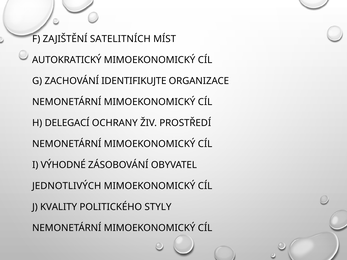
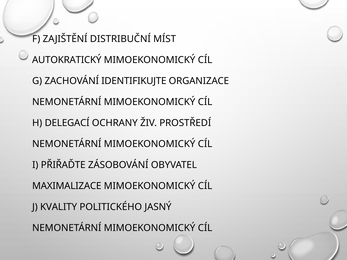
SATELITNÍCH: SATELITNÍCH -> DISTRIBUČNÍ (120, 39)
VÝHODNÉ: VÝHODNÉ -> PŘIŘAĎTE (63, 165)
JEDNOTLIVÝCH: JEDNOTLIVÝCH -> MAXIMALIZACE (67, 186)
STYLY: STYLY -> JASNÝ (158, 207)
